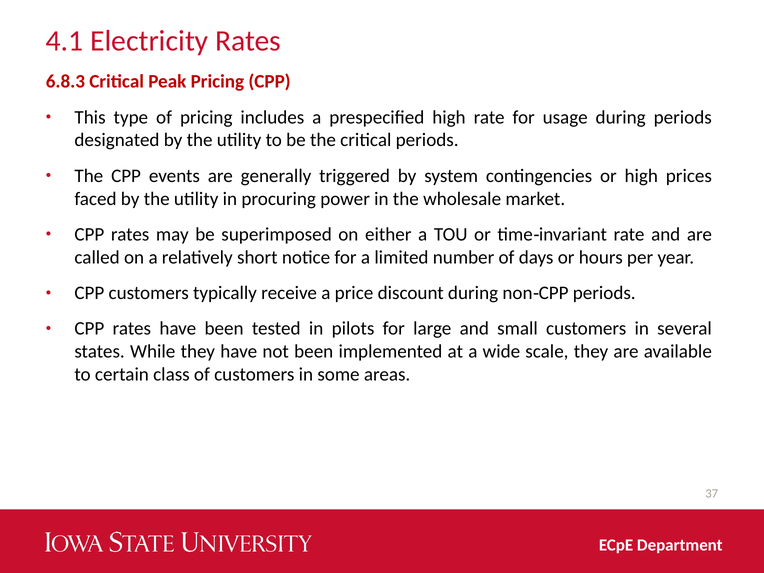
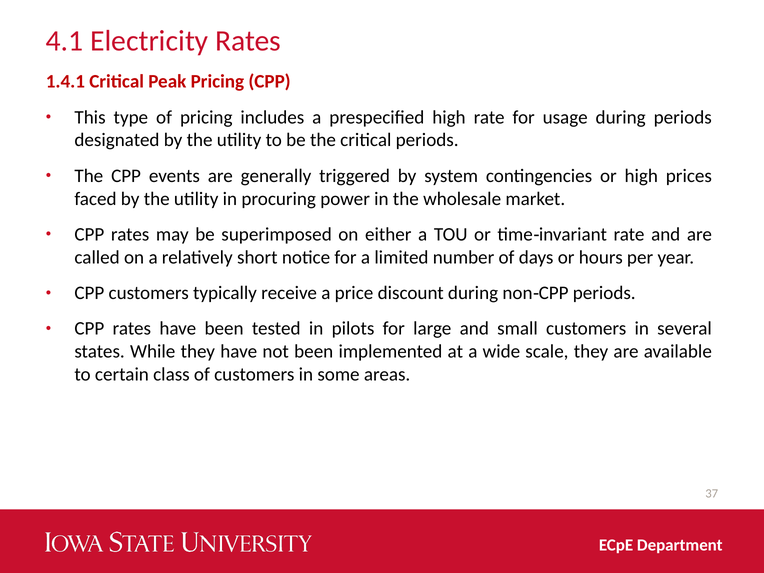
6.8.3: 6.8.3 -> 1.4.1 (65, 82)
